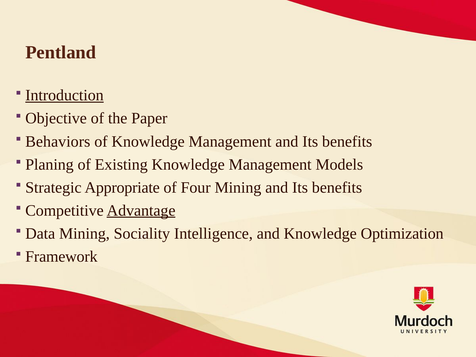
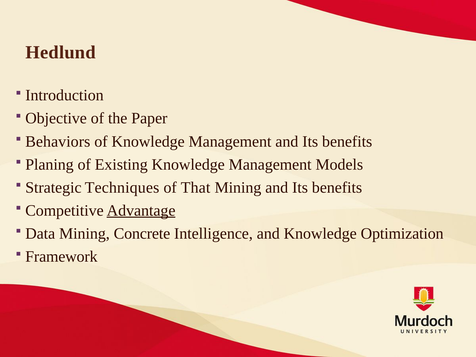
Pentland: Pentland -> Hedlund (61, 52)
Introduction underline: present -> none (64, 95)
Appropriate: Appropriate -> Techniques (122, 187)
Four: Four -> That (196, 187)
Sociality: Sociality -> Concrete (142, 233)
